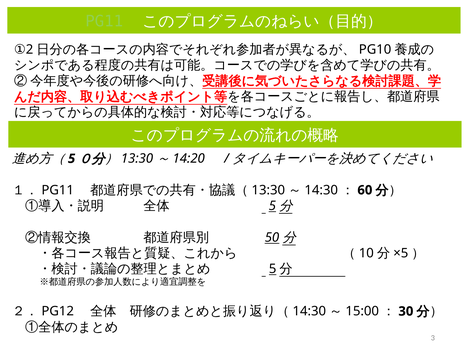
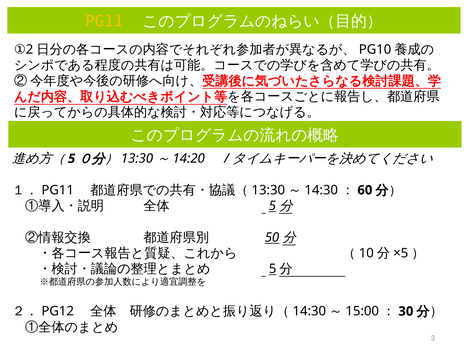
PG11 colour: light green -> yellow (104, 21)
